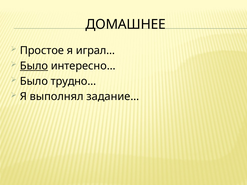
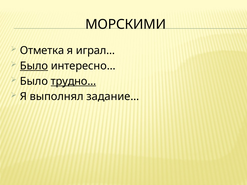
ДОМАШНЕЕ: ДОМАШНЕЕ -> МОРСКИМИ (126, 24)
Простое: Простое -> Отметка (42, 51)
трудно… underline: none -> present (73, 81)
